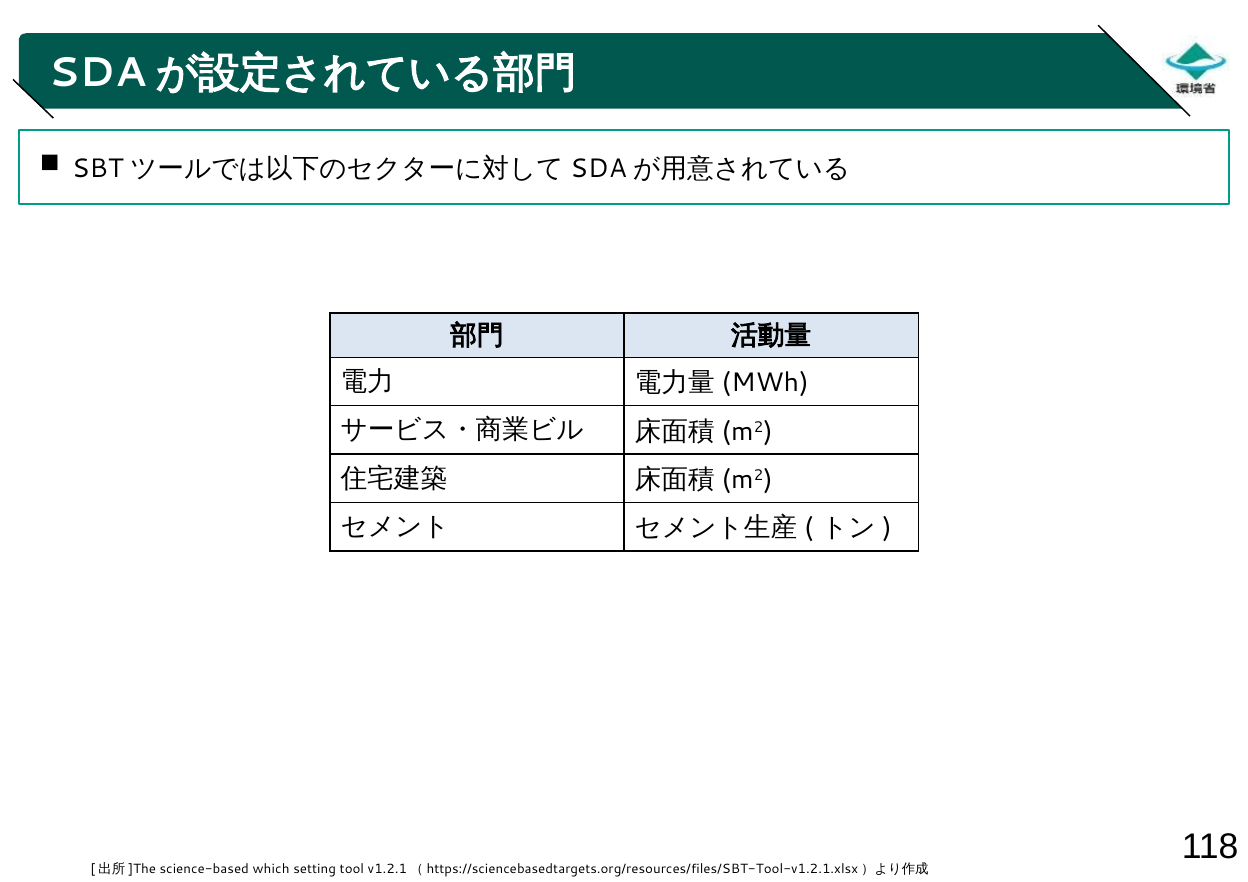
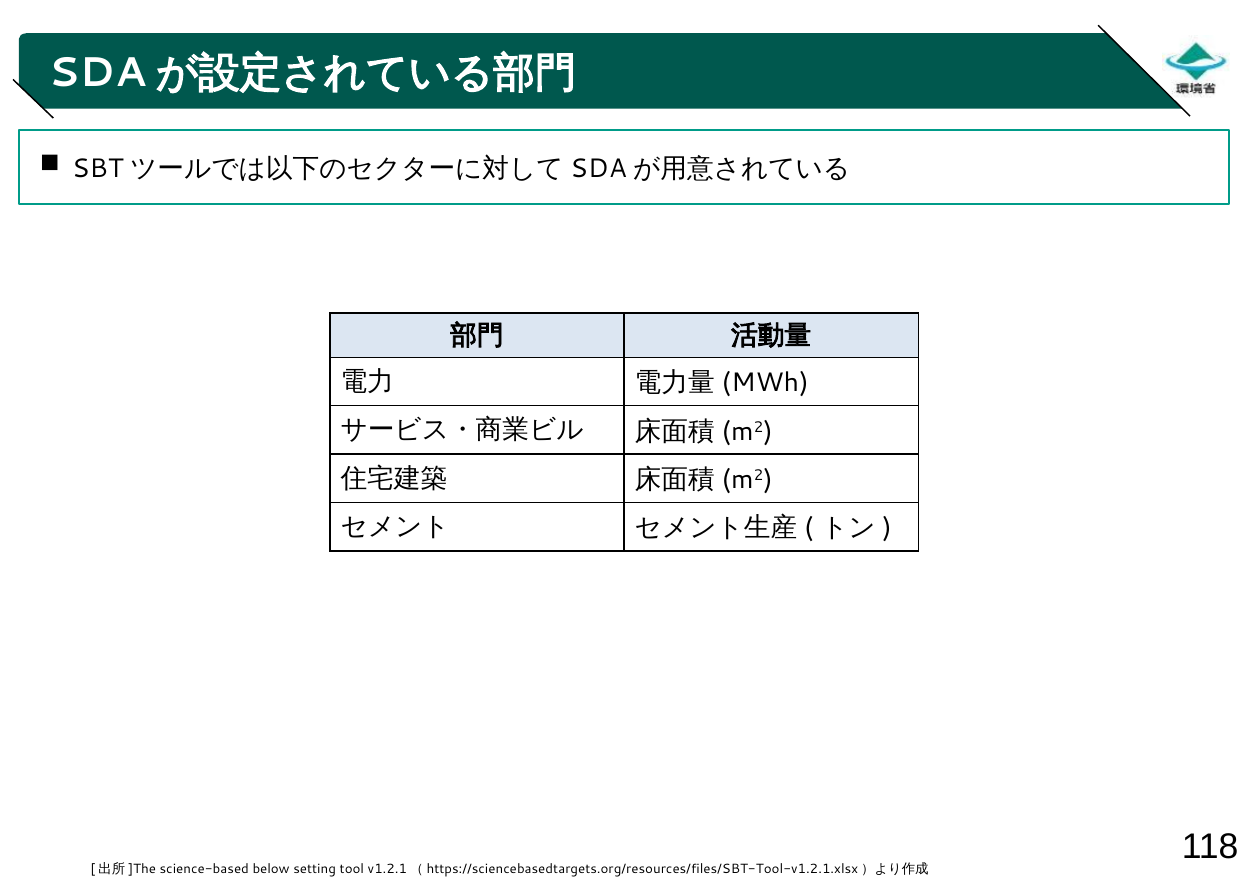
which: which -> below (271, 870)
